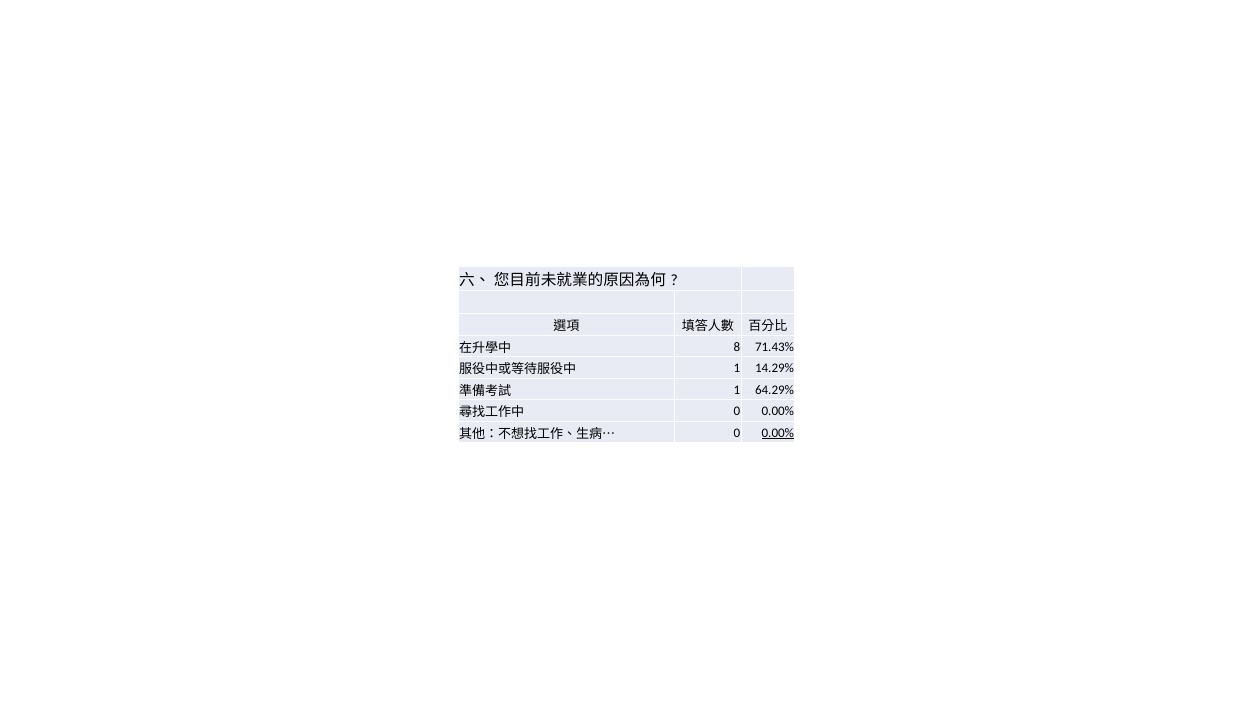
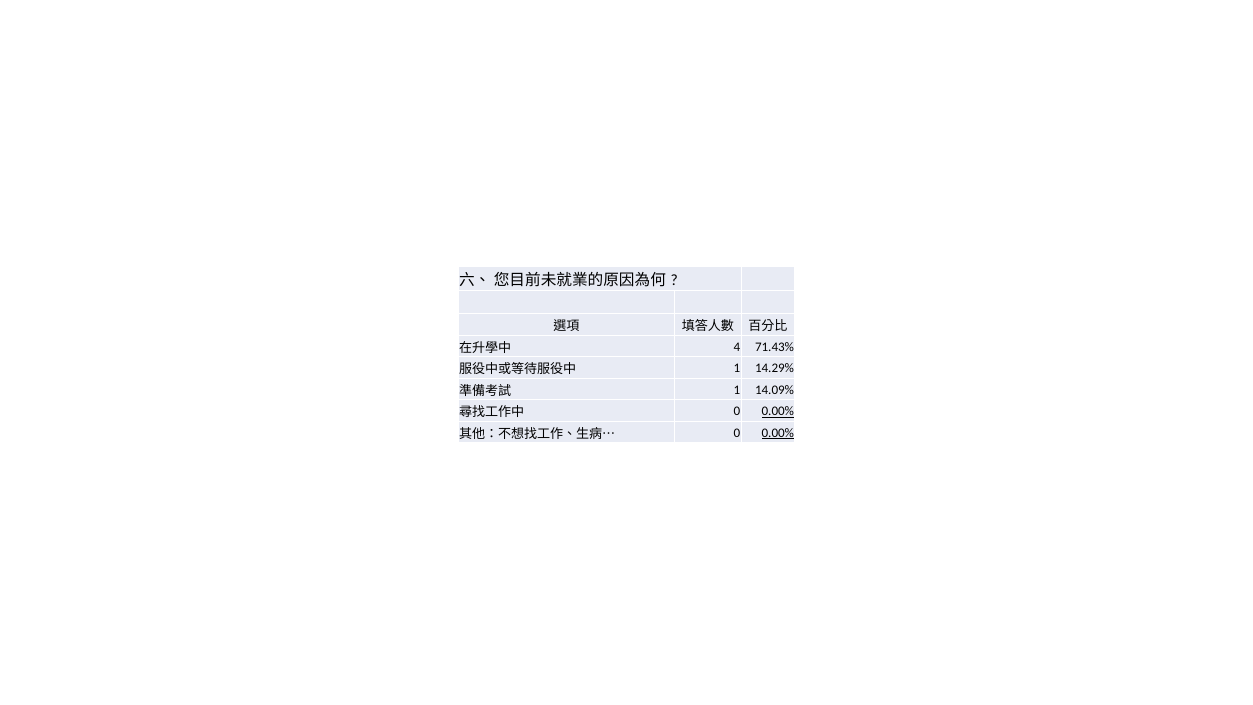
8: 8 -> 4 (737, 347)
64.29%: 64.29% -> 14.09% (775, 390)
0.00% underline: none -> present (778, 411)
